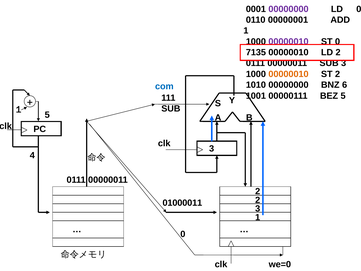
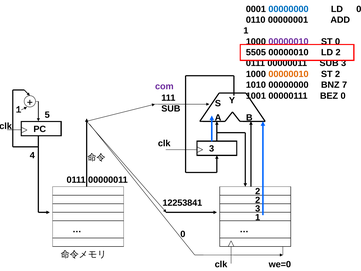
00000000 colour: purple -> blue (288, 9)
7135: 7135 -> 5505 (256, 52)
6: 6 -> 7 (345, 85)
com colour: blue -> purple (164, 86)
BEZ 5: 5 -> 0 (343, 96)
01000011: 01000011 -> 12253841 (182, 203)
